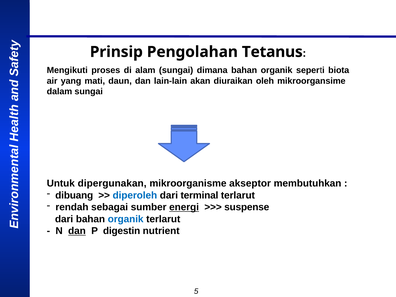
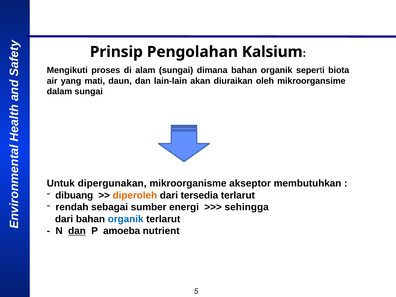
Tetanus: Tetanus -> Kalsium (272, 52)
diperoleh colour: blue -> orange (135, 195)
terminal: terminal -> tersedia (199, 195)
energi underline: present -> none (184, 207)
suspense: suspense -> sehingga (247, 207)
digestin: digestin -> amoeba (122, 231)
